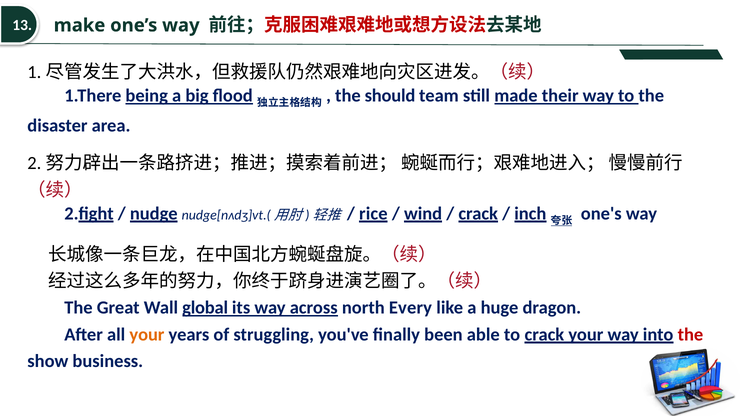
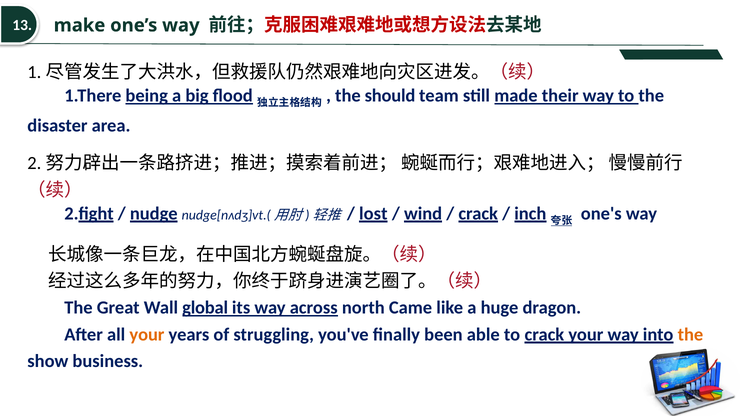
rice: rice -> lost (373, 214)
Every: Every -> Came (411, 308)
the colour: red -> orange (690, 335)
